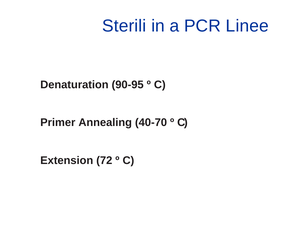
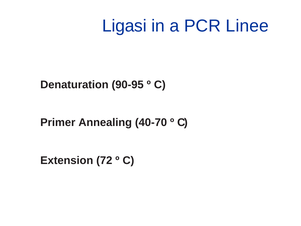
Sterili: Sterili -> Ligasi (124, 26)
